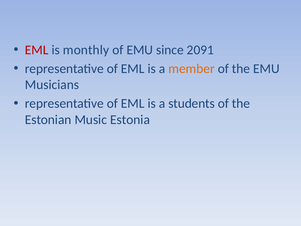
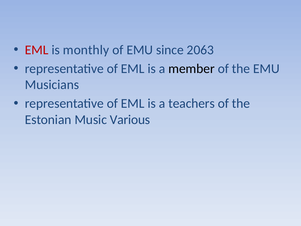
2091: 2091 -> 2063 (200, 50)
member colour: orange -> black (192, 69)
students: students -> teachers (192, 103)
Estonia: Estonia -> Various (130, 120)
